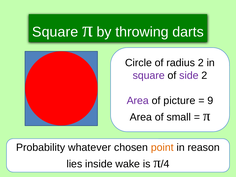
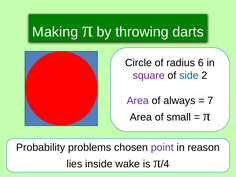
Square: Square -> Making (55, 32)
radius 2: 2 -> 6 (201, 63)
side colour: purple -> blue (189, 75)
picture: picture -> always (179, 101)
9: 9 -> 7 (210, 101)
whatever: whatever -> problems (90, 147)
point colour: orange -> purple (162, 147)
